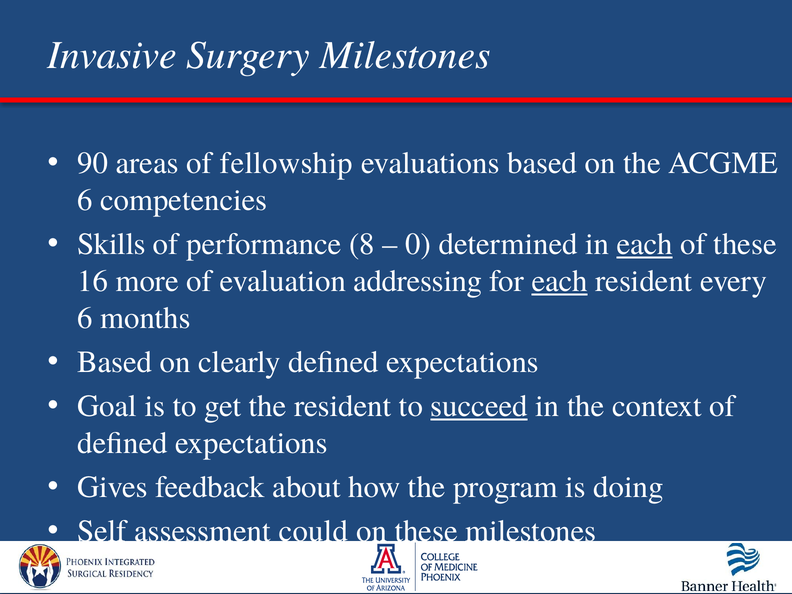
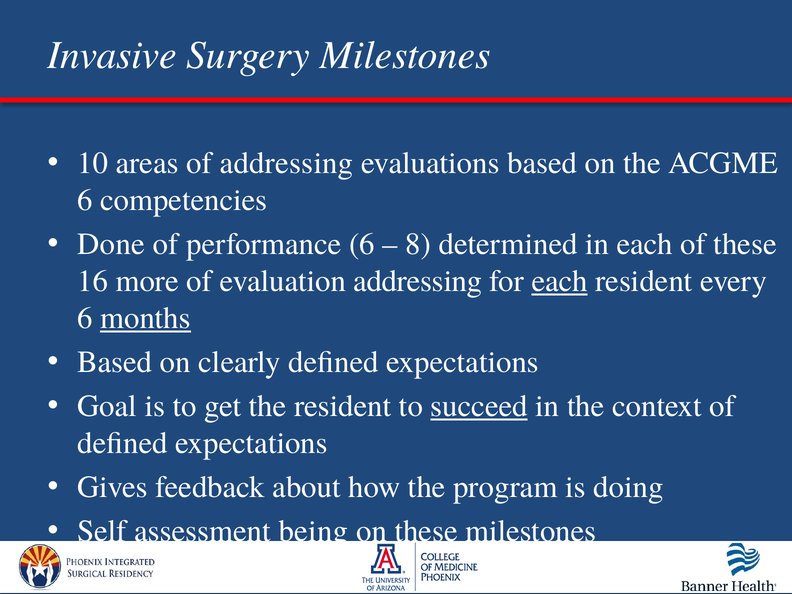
90: 90 -> 10 (93, 163)
of fellowship: fellowship -> addressing (286, 163)
Skills: Skills -> Done (111, 244)
performance 8: 8 -> 6 (362, 244)
0: 0 -> 8 (418, 244)
each underline: present -> none (645, 244)
months underline: none -> present (146, 318)
could: could -> being (313, 531)
